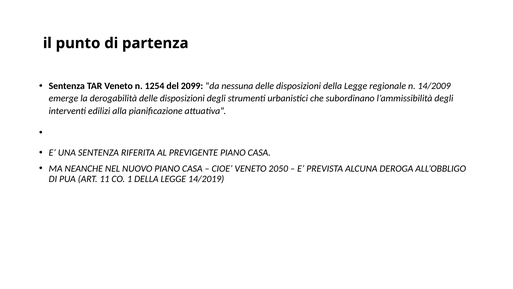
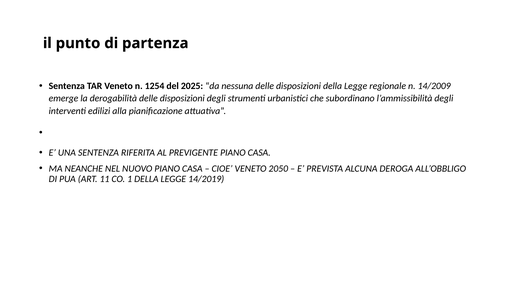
2099: 2099 -> 2025 (192, 86)
